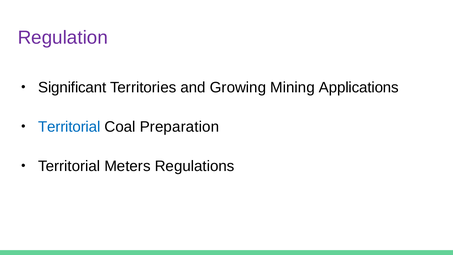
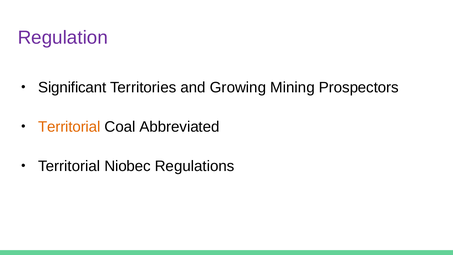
Applications: Applications -> Prospectors (359, 88)
Territorial colour: blue -> orange (69, 127)
Preparation: Preparation -> Abbreviated (180, 127)
Meters: Meters -> Niobec (128, 166)
